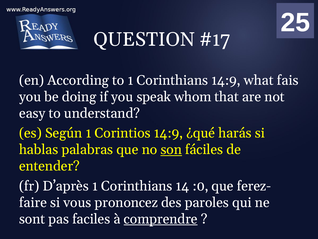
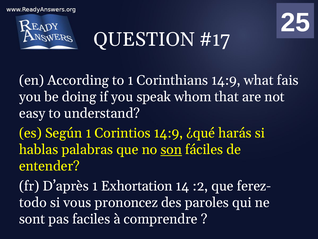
D’après 1 Corinthians: Corinthians -> Exhortation (137, 186)
:0: :0 -> :2 (200, 186)
faire: faire -> todo (33, 202)
comprendre underline: present -> none (161, 219)
